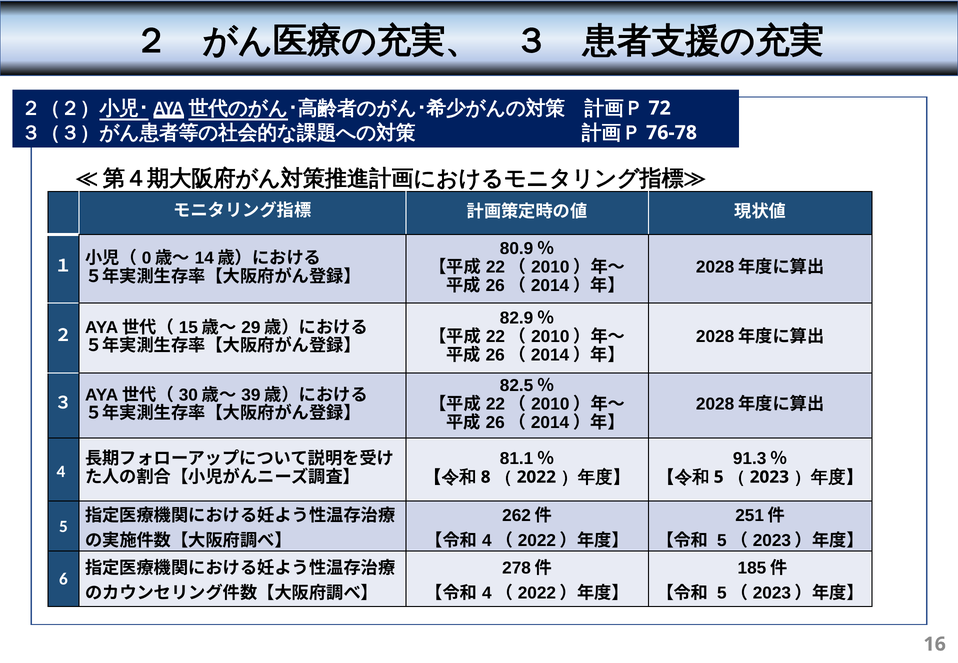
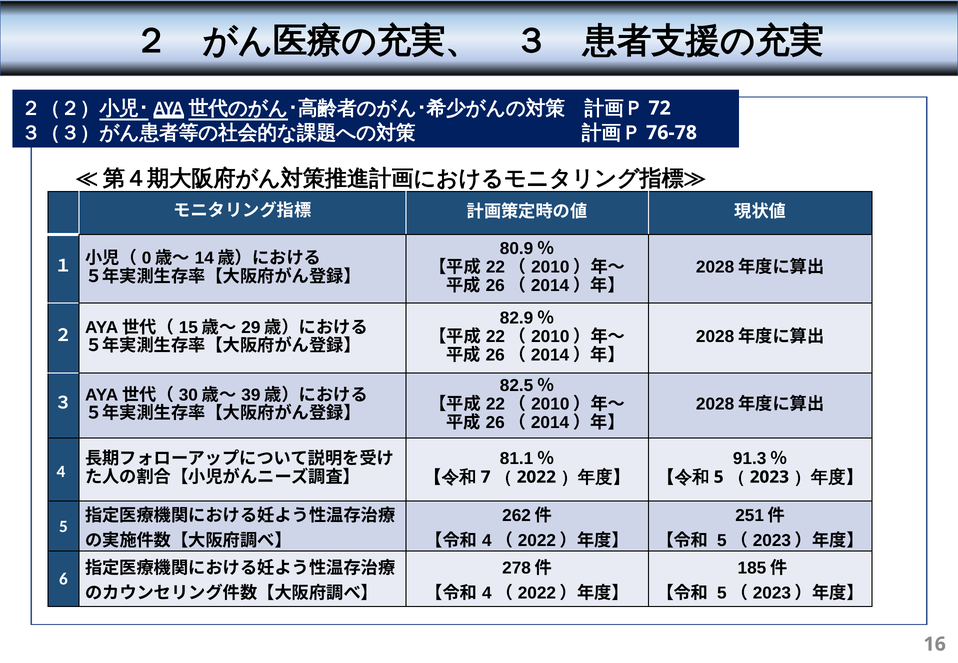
8: 8 -> 7 (486, 477)
